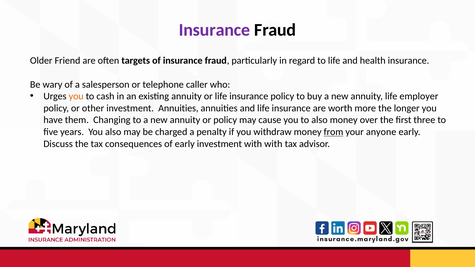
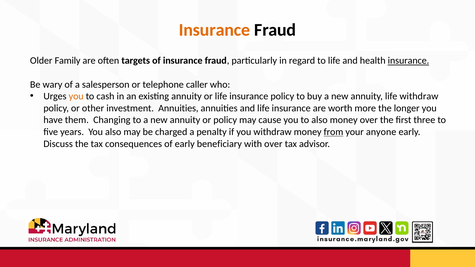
Insurance colour: purple -> orange (214, 30)
Friend: Friend -> Family (68, 61)
insurance underline: none -> present (408, 61)
life employer: employer -> withdraw (419, 96)
early investment: investment -> beneficiary (219, 144)
with with: with -> over (273, 144)
